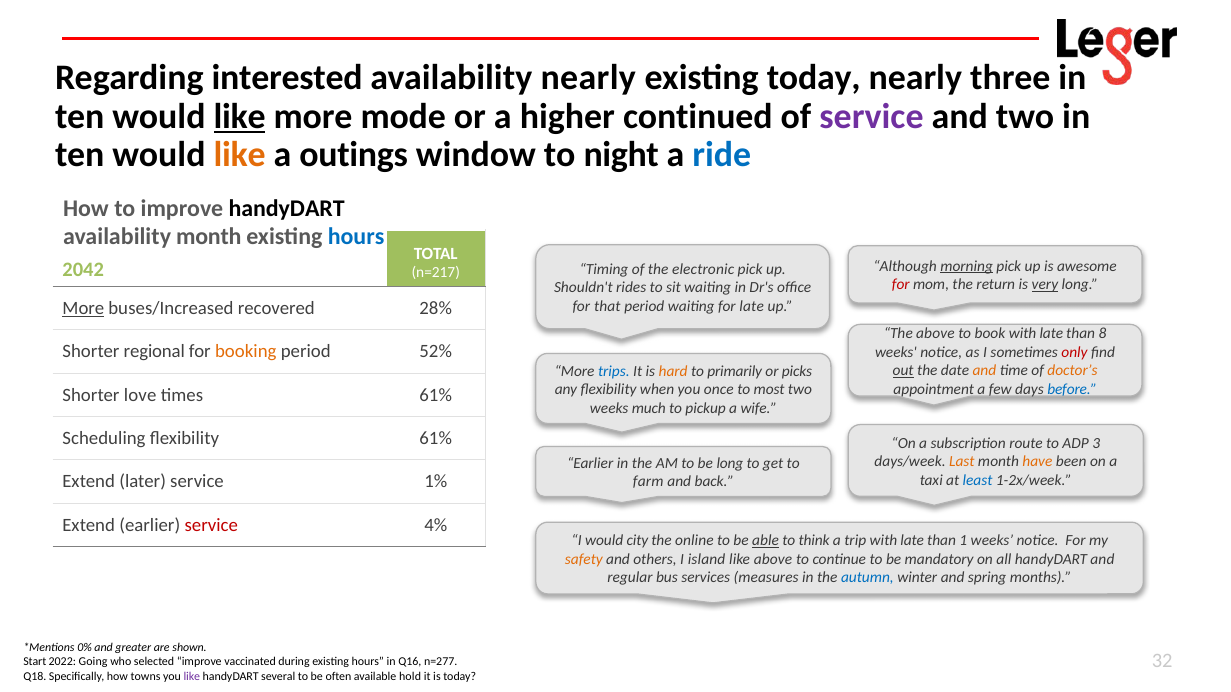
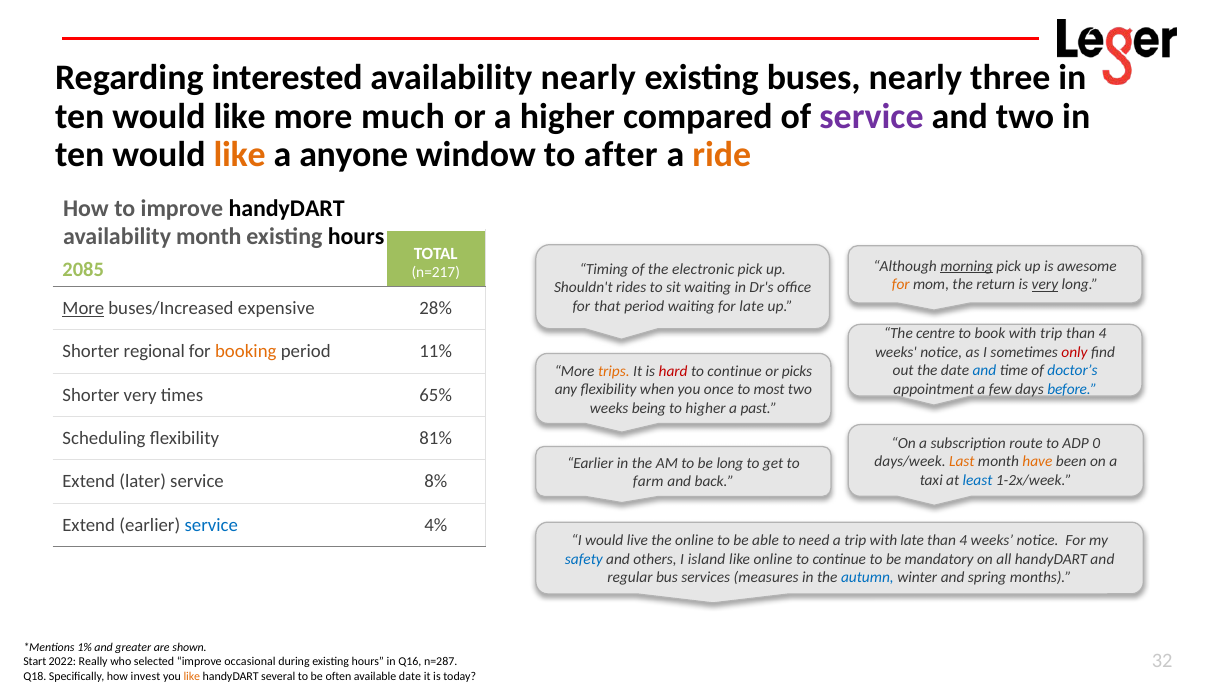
existing today: today -> buses (814, 77)
like underline: present -> none (240, 116)
mode: mode -> much (403, 116)
continued: continued -> compared (698, 116)
outings: outings -> anyone (354, 155)
night: night -> after (621, 155)
ride colour: blue -> orange (722, 155)
hours colour: blue -> black (356, 237)
2042: 2042 -> 2085 (83, 270)
for colour: red -> orange (901, 285)
recovered: recovered -> expensive (276, 309)
The above: above -> centre (936, 334)
book with late: late -> trip (1051, 334)
8: 8 -> 4 (1103, 334)
52%: 52% -> 11% (436, 352)
out underline: present -> none (903, 371)
and colour: orange -> blue (984, 371)
doctor’s colour: orange -> blue (1073, 371)
trips colour: blue -> orange (614, 371)
hard colour: orange -> red (673, 371)
primarily: primarily -> continue (735, 371)
Shorter love: love -> very (140, 395)
times 61%: 61% -> 65% (436, 395)
much: much -> being (649, 408)
to pickup: pickup -> higher (706, 408)
wife: wife -> past (759, 408)
flexibility 61%: 61% -> 81% (436, 439)
3: 3 -> 0 (1096, 443)
1%: 1% -> 8% (436, 482)
service colour: red -> blue (211, 525)
city: city -> live (637, 541)
able underline: present -> none (766, 541)
think: think -> need (814, 541)
1: 1 -> 4 (963, 541)
safety colour: orange -> blue (584, 559)
like above: above -> online (773, 559)
0%: 0% -> 1% (85, 648)
Going: Going -> Really (93, 662)
vaccinated: vaccinated -> occasional (250, 662)
n=277: n=277 -> n=287 (441, 662)
towns: towns -> invest (145, 677)
like colour: purple -> orange (192, 677)
available hold: hold -> date (410, 677)
